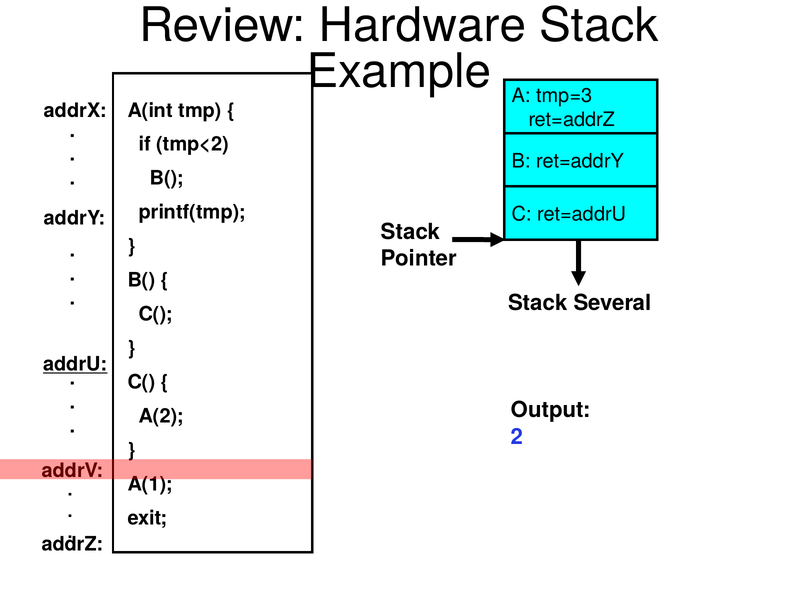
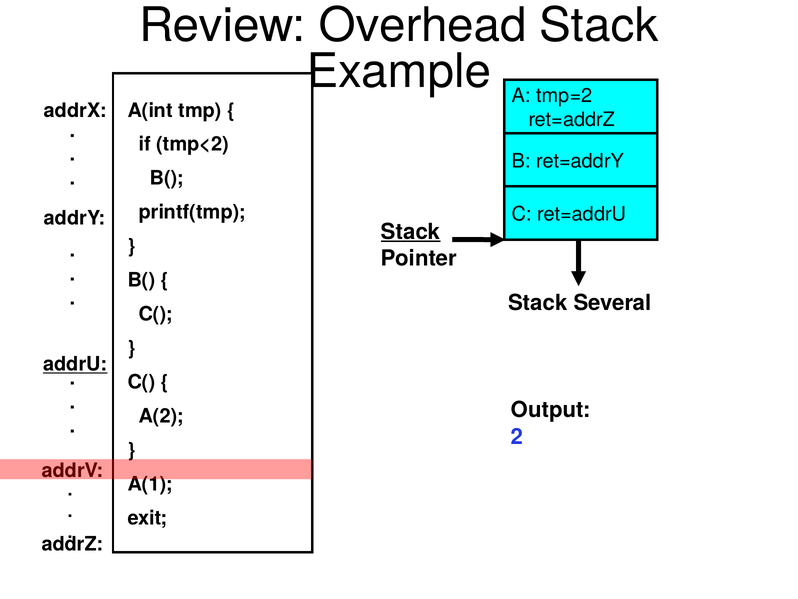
Hardware: Hardware -> Overhead (423, 25)
tmp=3: tmp=3 -> tmp=2 (564, 96)
Stack underline: none -> present (411, 232)
